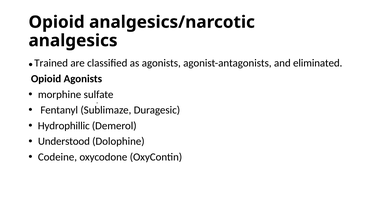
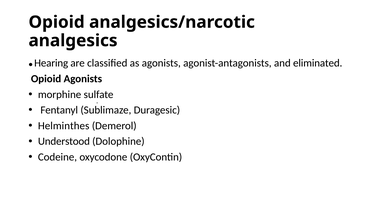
Trained: Trained -> Hearing (51, 63)
Hydrophillic: Hydrophillic -> Helminthes (64, 126)
